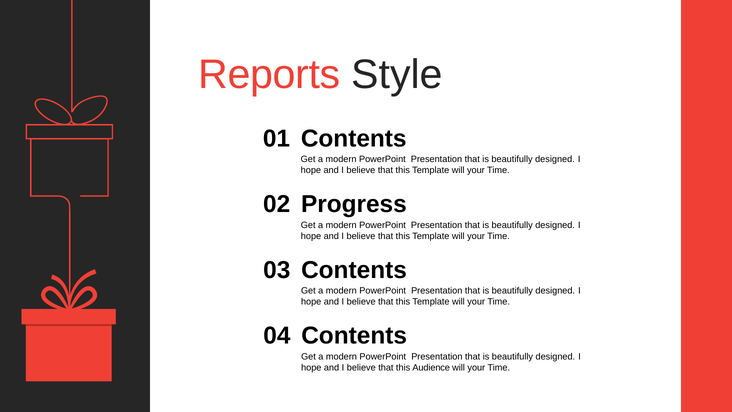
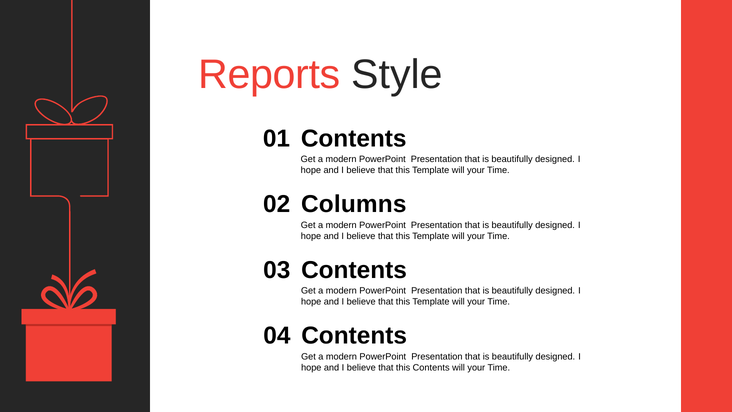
Progress: Progress -> Columns (354, 204)
this Audience: Audience -> Contents (431, 367)
